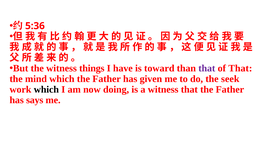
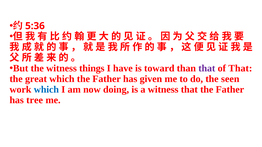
mind: mind -> great (36, 79)
seek: seek -> seen (230, 79)
which colour: black -> blue (46, 90)
says: says -> tree (35, 100)
